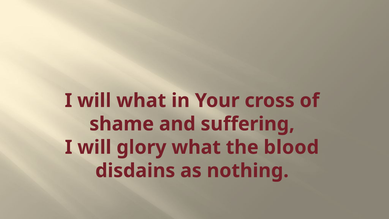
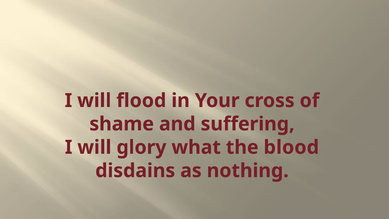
will what: what -> flood (141, 101)
